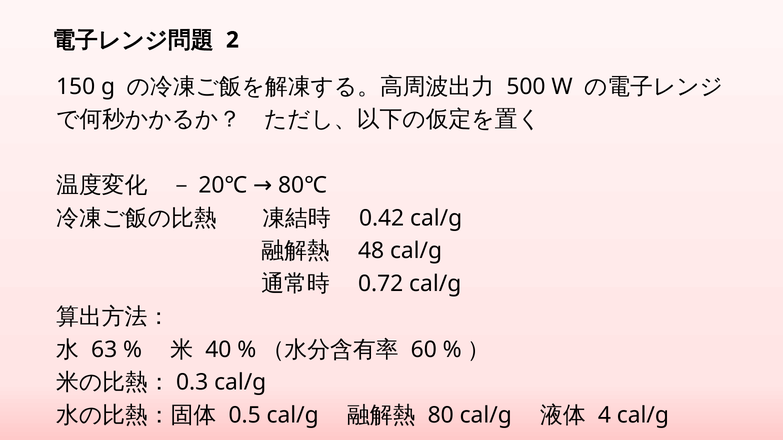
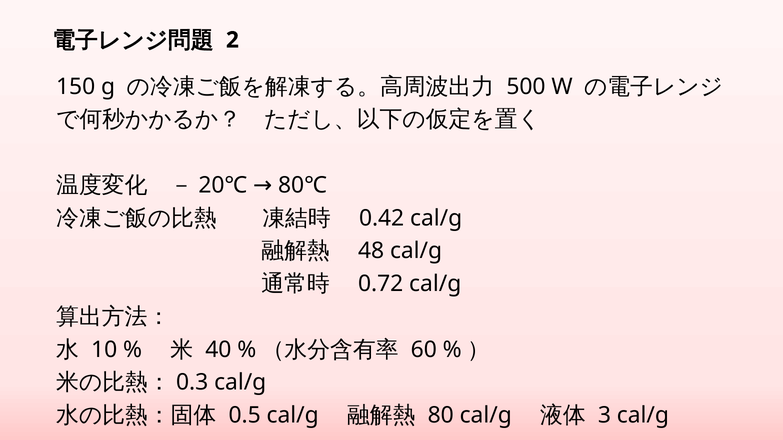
63: 63 -> 10 (104, 350)
4: 4 -> 3 (604, 416)
